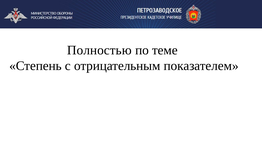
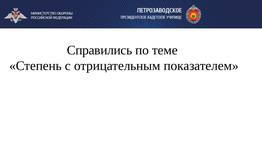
Полностью: Полностью -> Справились (100, 50)
